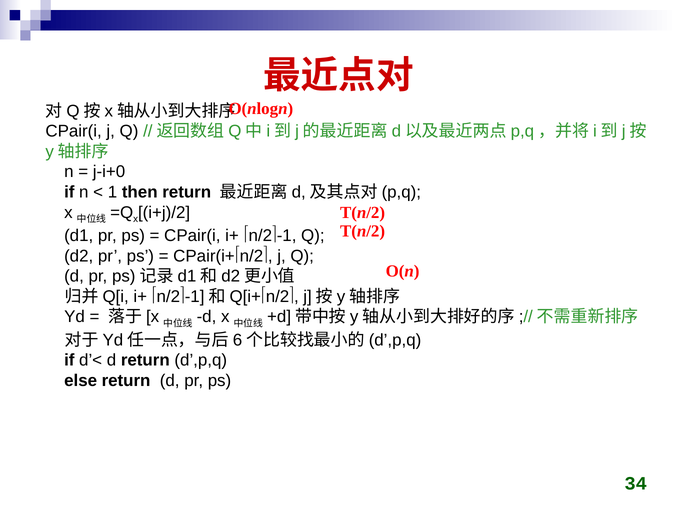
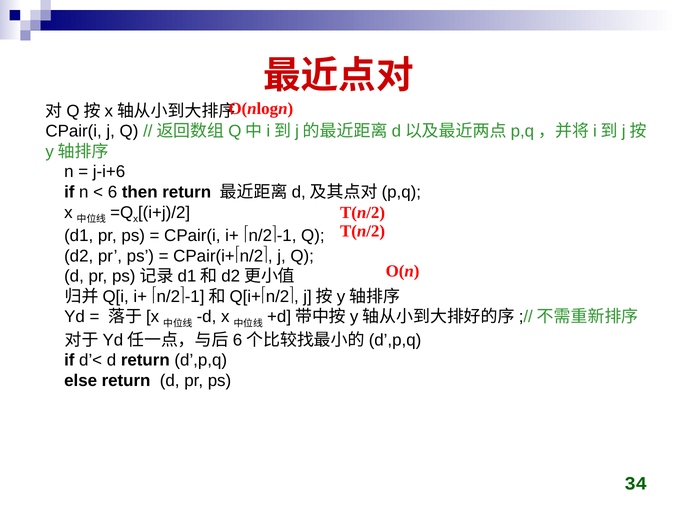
j-i+0: j-i+0 -> j-i+6 (109, 172)
1: 1 -> 6 (112, 192)
